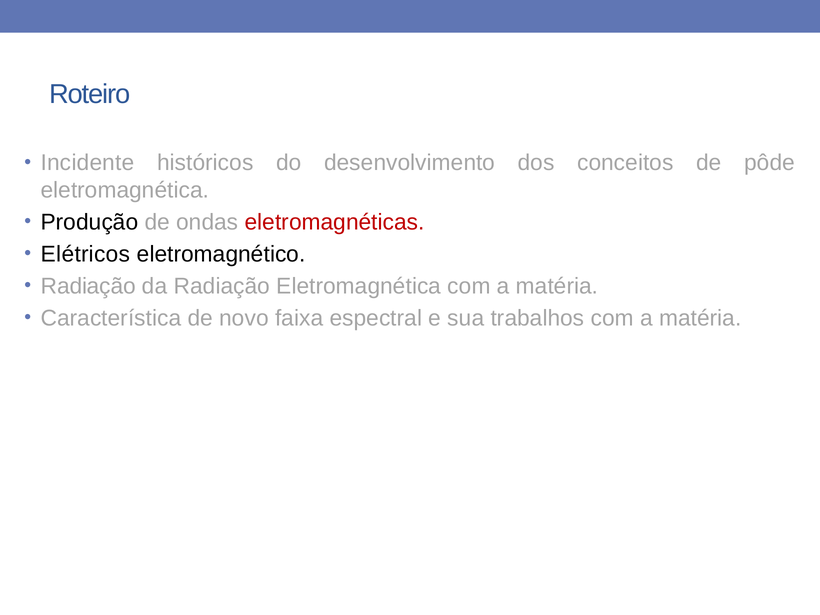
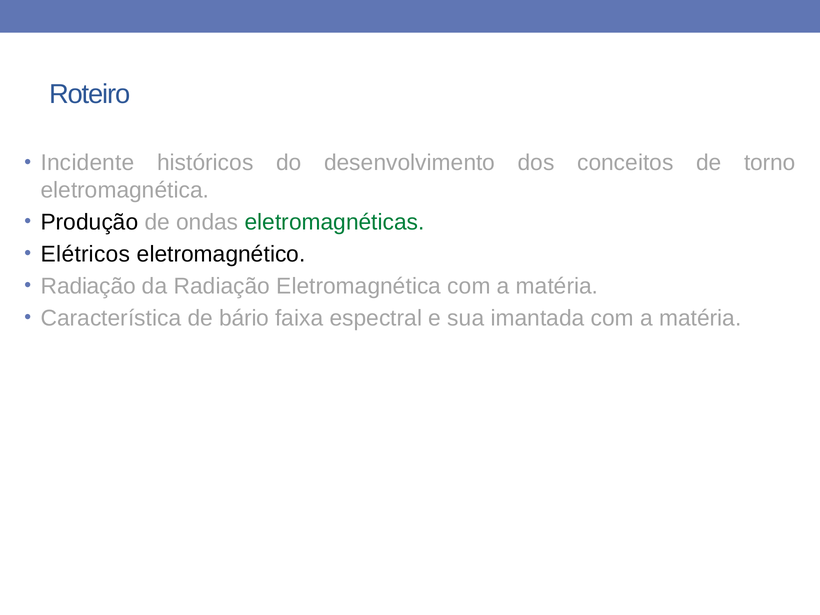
pôde: pôde -> torno (770, 163)
eletromagnéticas colour: red -> green (335, 222)
novo: novo -> bário (244, 318)
trabalhos: trabalhos -> imantada (537, 318)
